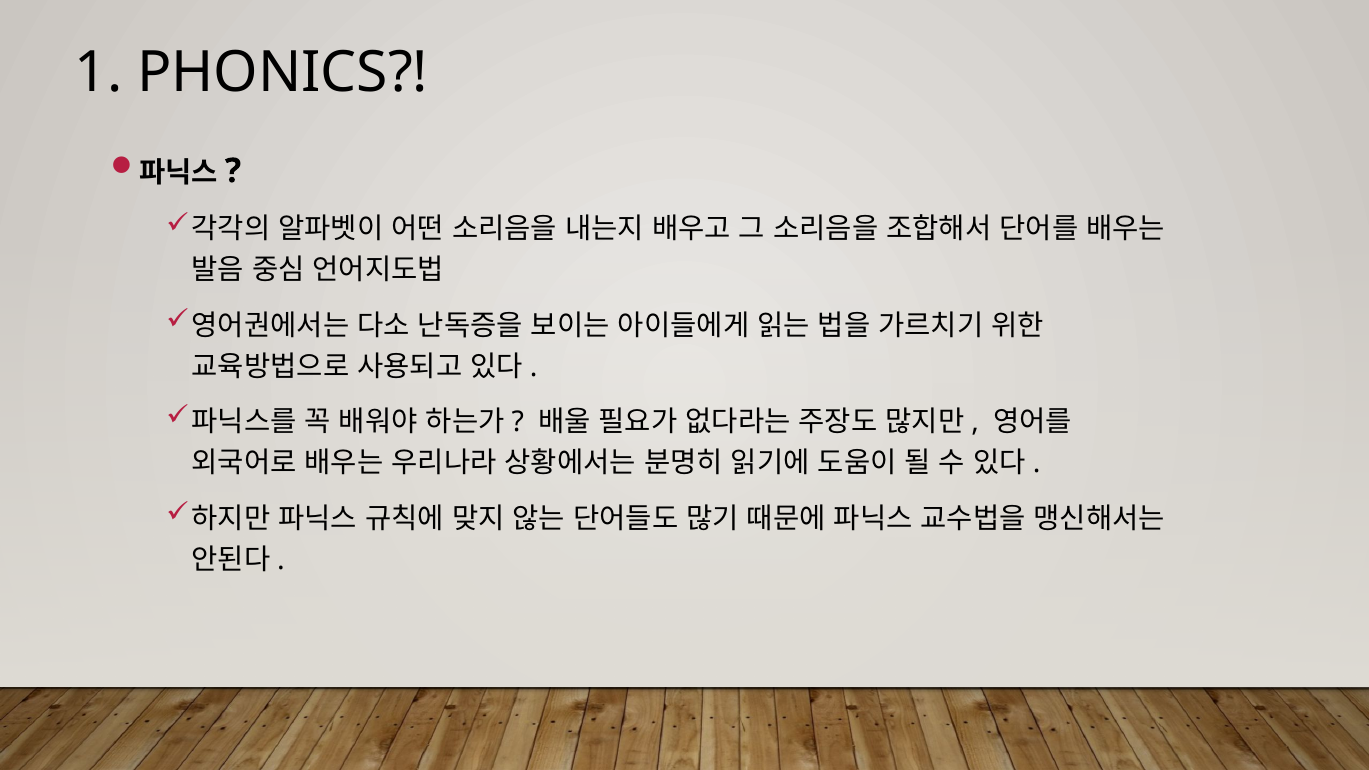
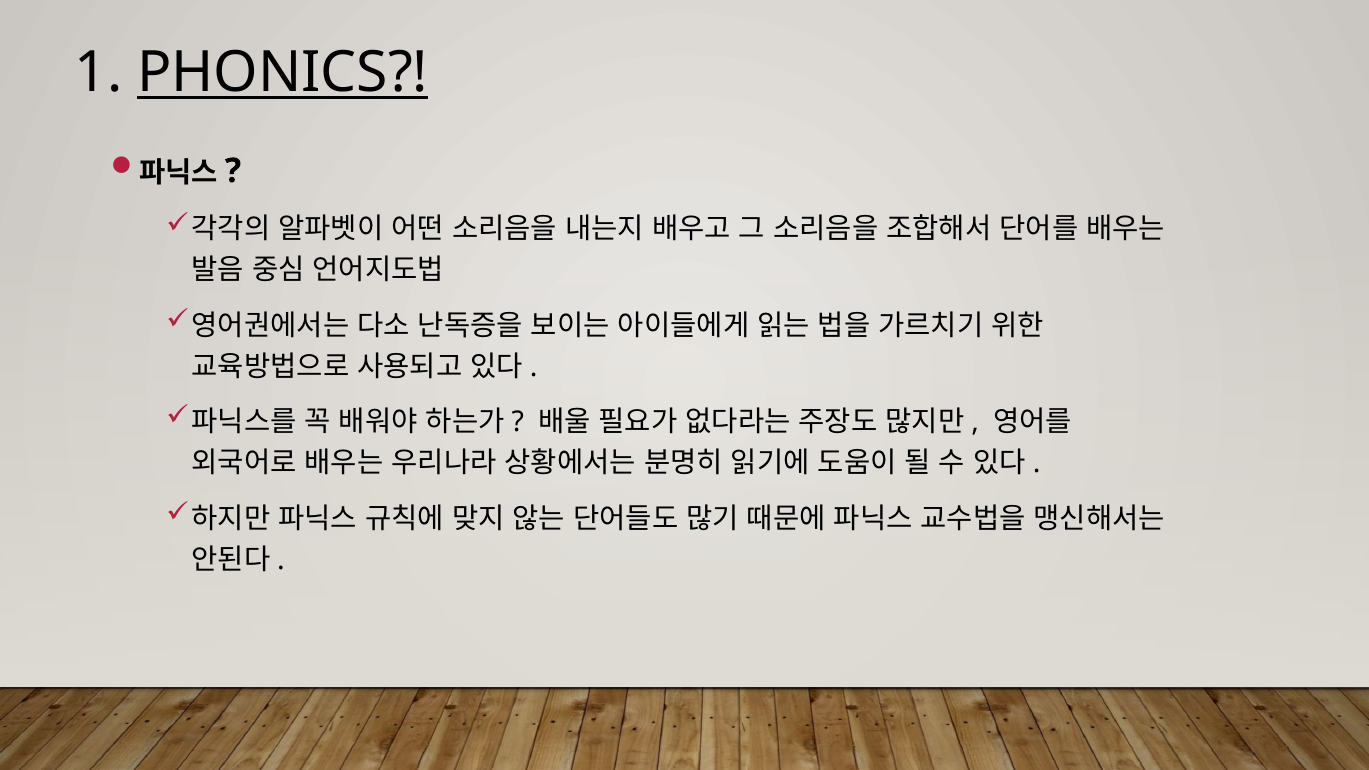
PHONICS underline: none -> present (283, 73)
